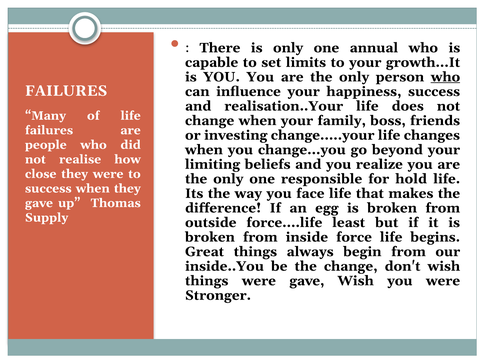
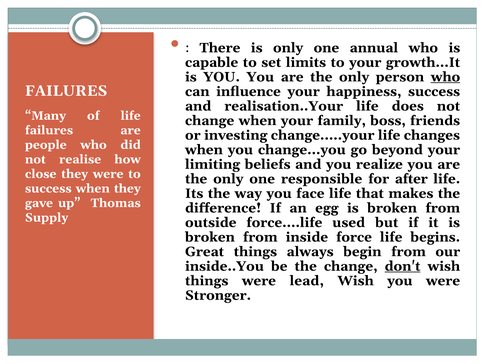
hold: hold -> after (411, 179)
least: least -> used (349, 222)
don't underline: none -> present (403, 266)
were gave: gave -> lead (307, 281)
